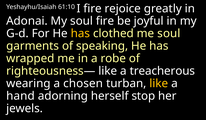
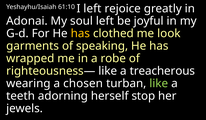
I fire: fire -> left (93, 9)
soul fire: fire -> left (105, 21)
me soul: soul -> look (169, 34)
like colour: yellow -> light green (159, 84)
hand: hand -> teeth (21, 96)
